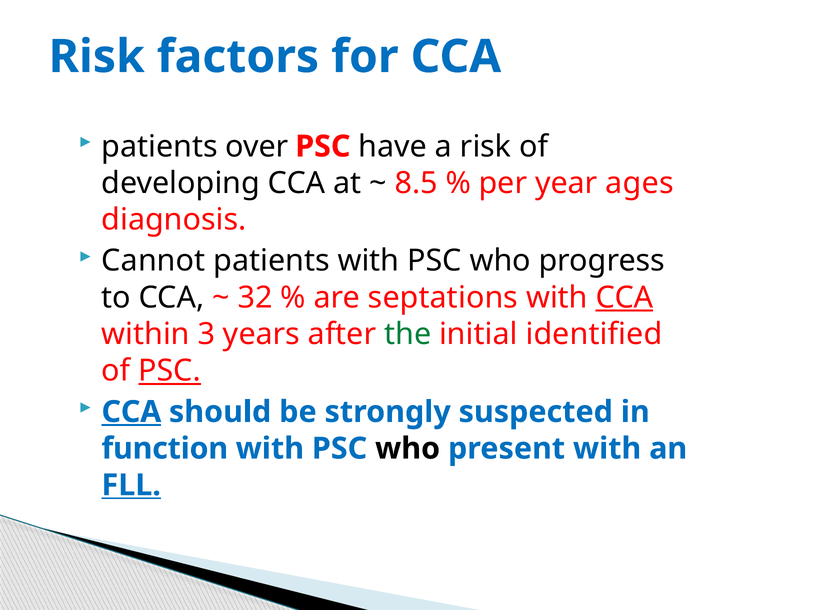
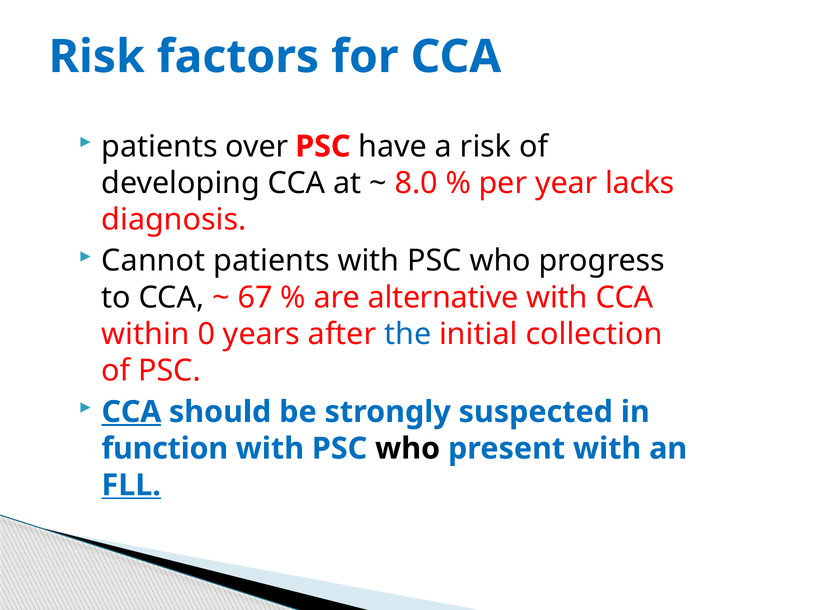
8.5: 8.5 -> 8.0 (416, 183)
ages: ages -> lacks (640, 183)
32: 32 -> 67 (255, 297)
septations: septations -> alternative (443, 297)
CCA underline: present -> none (624, 297)
3: 3 -> 0 (206, 334)
the colour: green -> blue (408, 334)
identified: identified -> collection (594, 334)
PSC underline: present -> none (170, 371)
